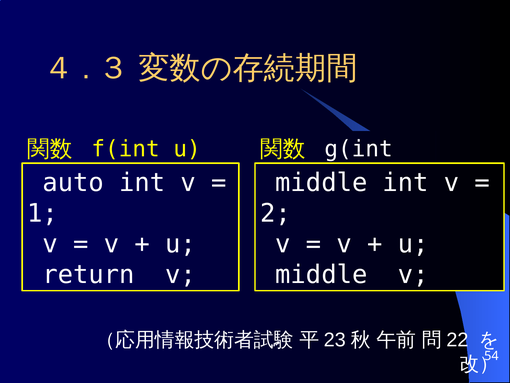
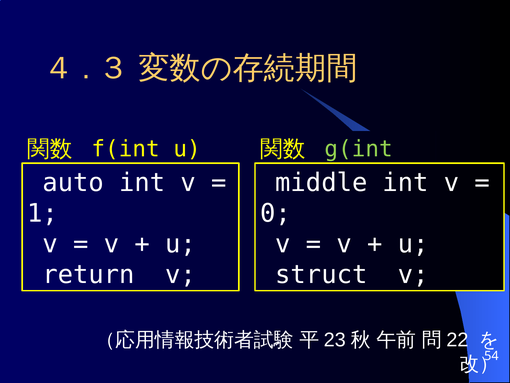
g(int colour: white -> light green (359, 149)
2: 2 -> 0 (275, 213)
middle: middle -> struct (321, 274)
